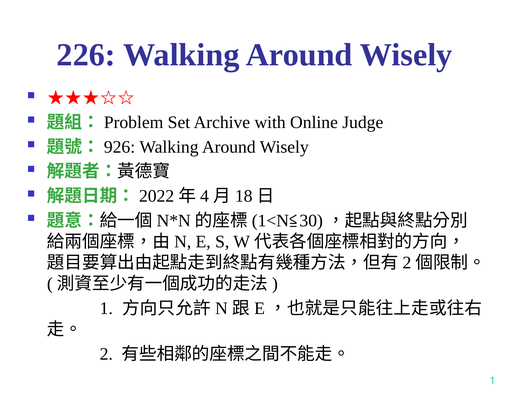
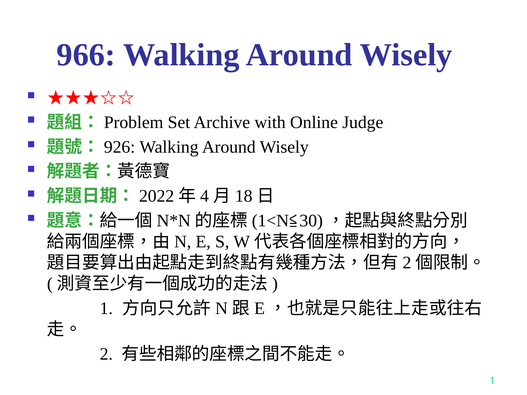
226: 226 -> 966 (86, 55)
